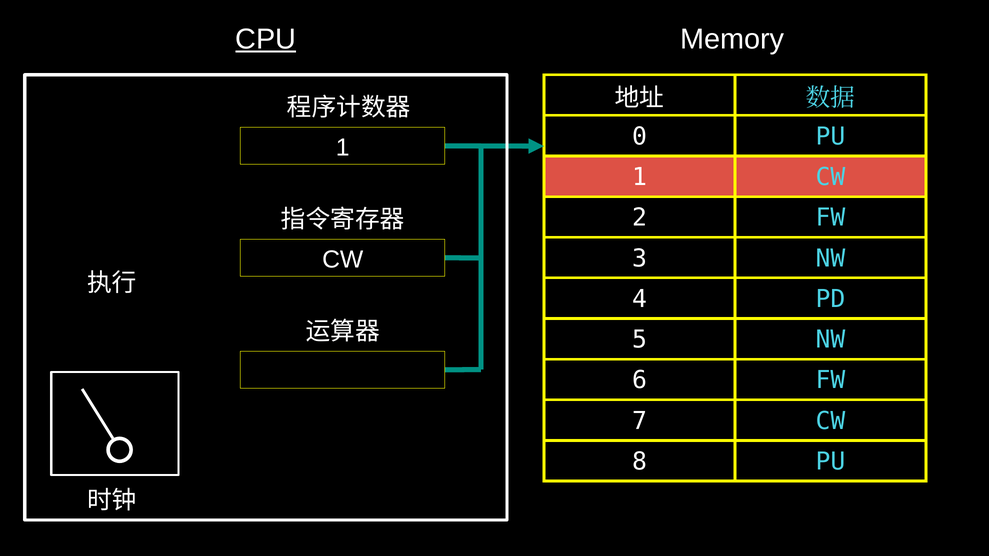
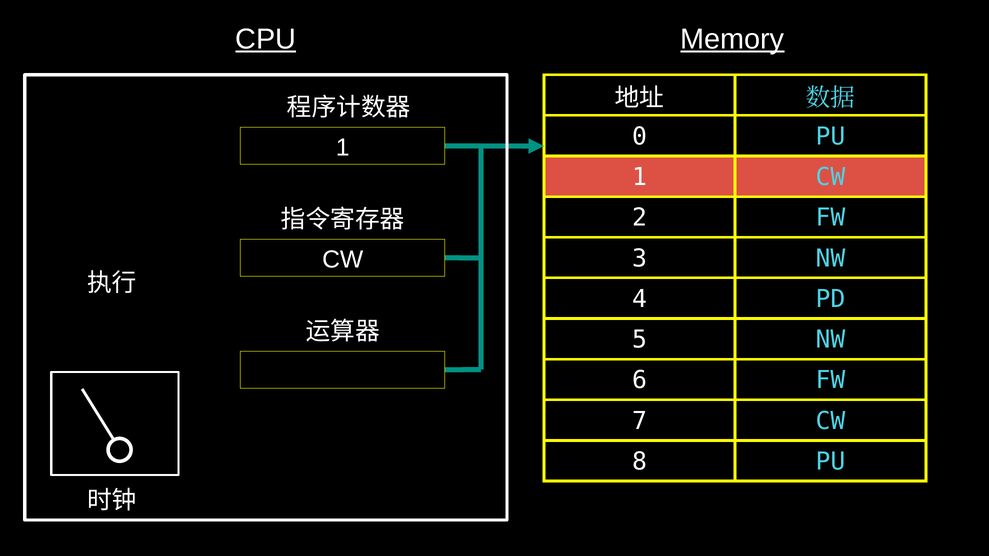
Memory underline: none -> present (732, 39)
